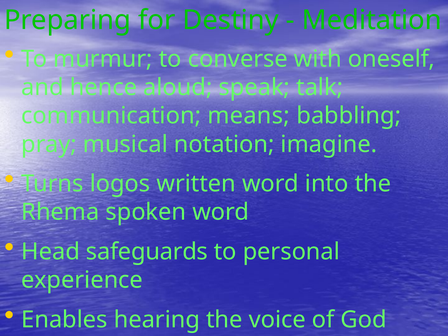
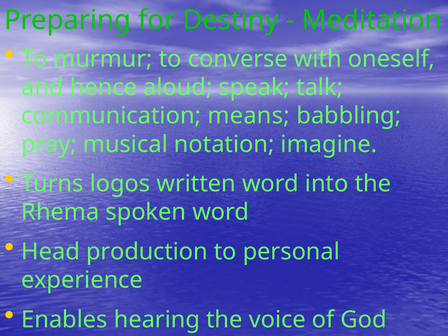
safeguards: safeguards -> production (147, 252)
